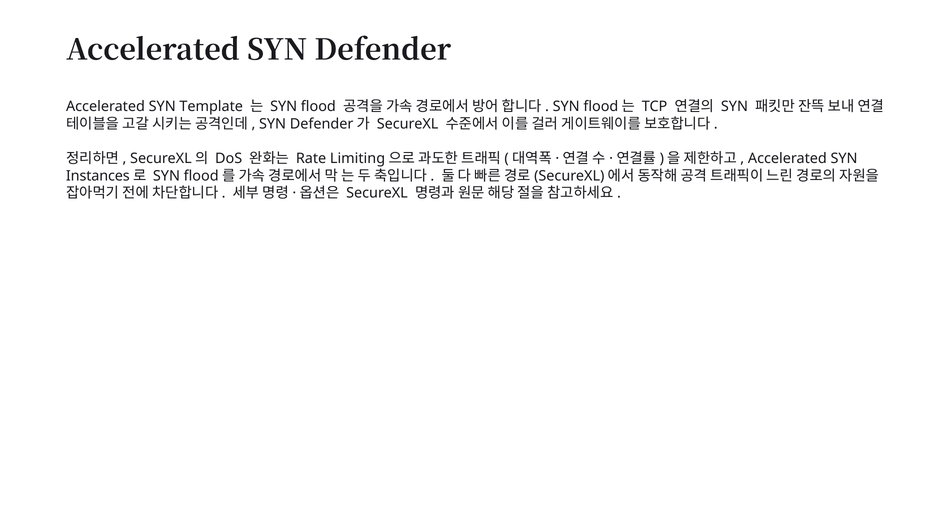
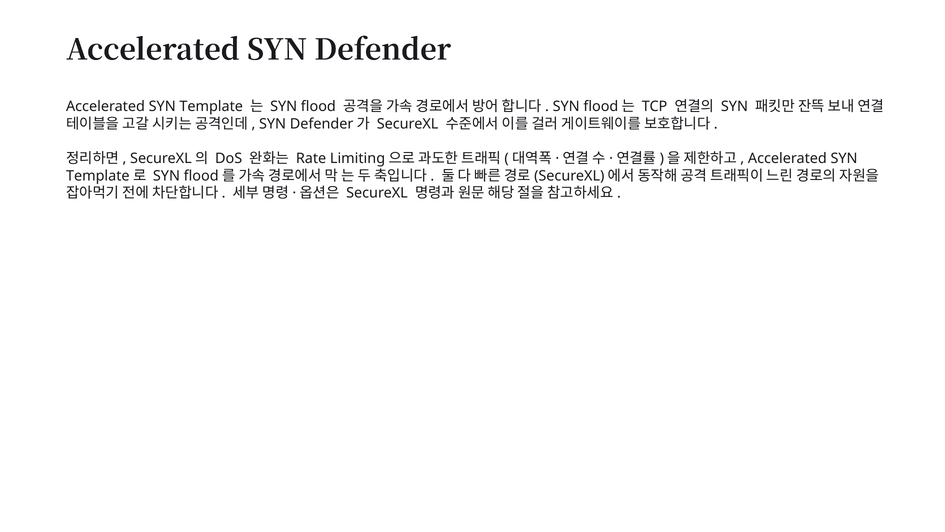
Instances: Instances -> Template (98, 176)
